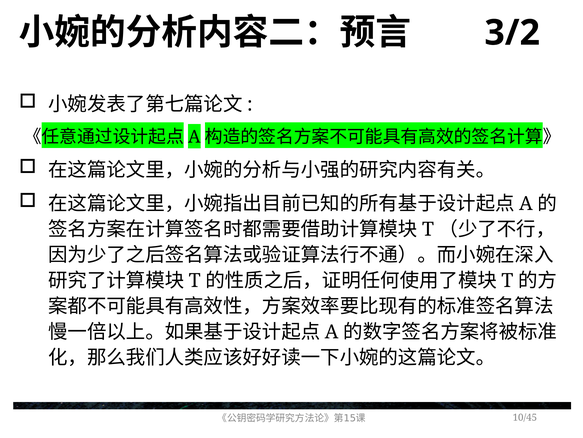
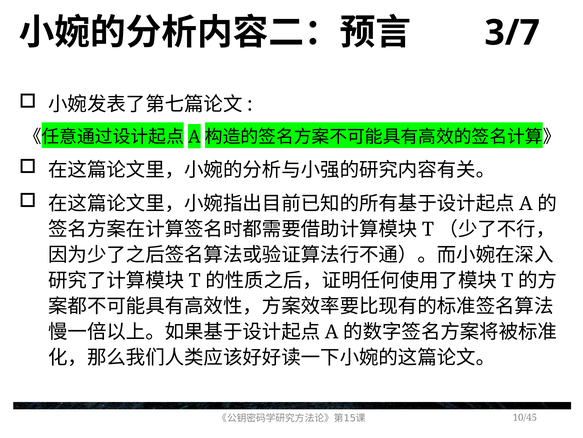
3/2: 3/2 -> 3/7 (512, 33)
